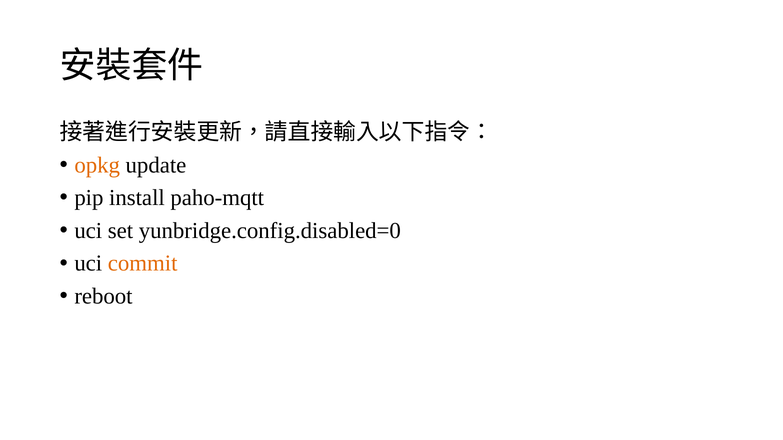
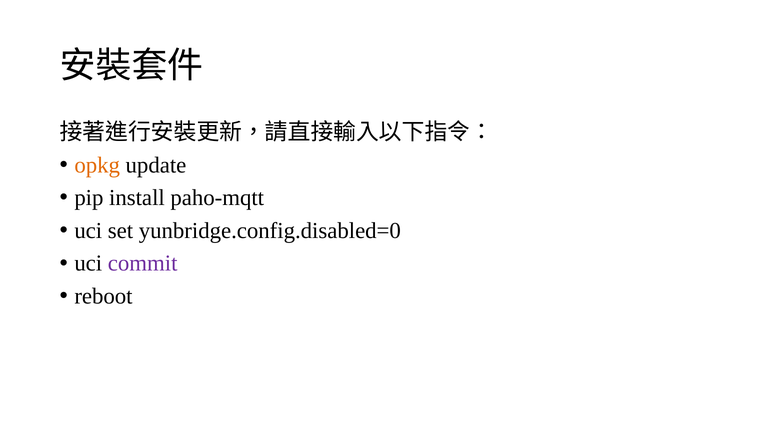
commit colour: orange -> purple (143, 264)
